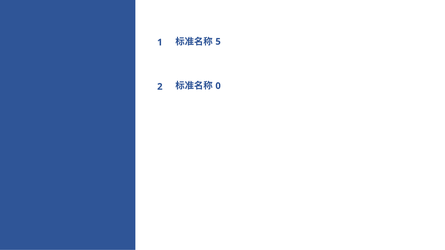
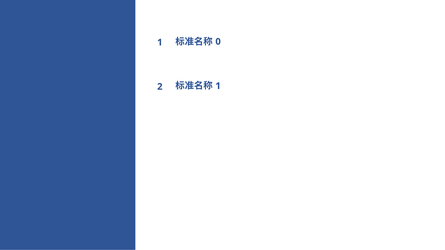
5: 5 -> 0 (218, 42)
0: 0 -> 1 (218, 86)
